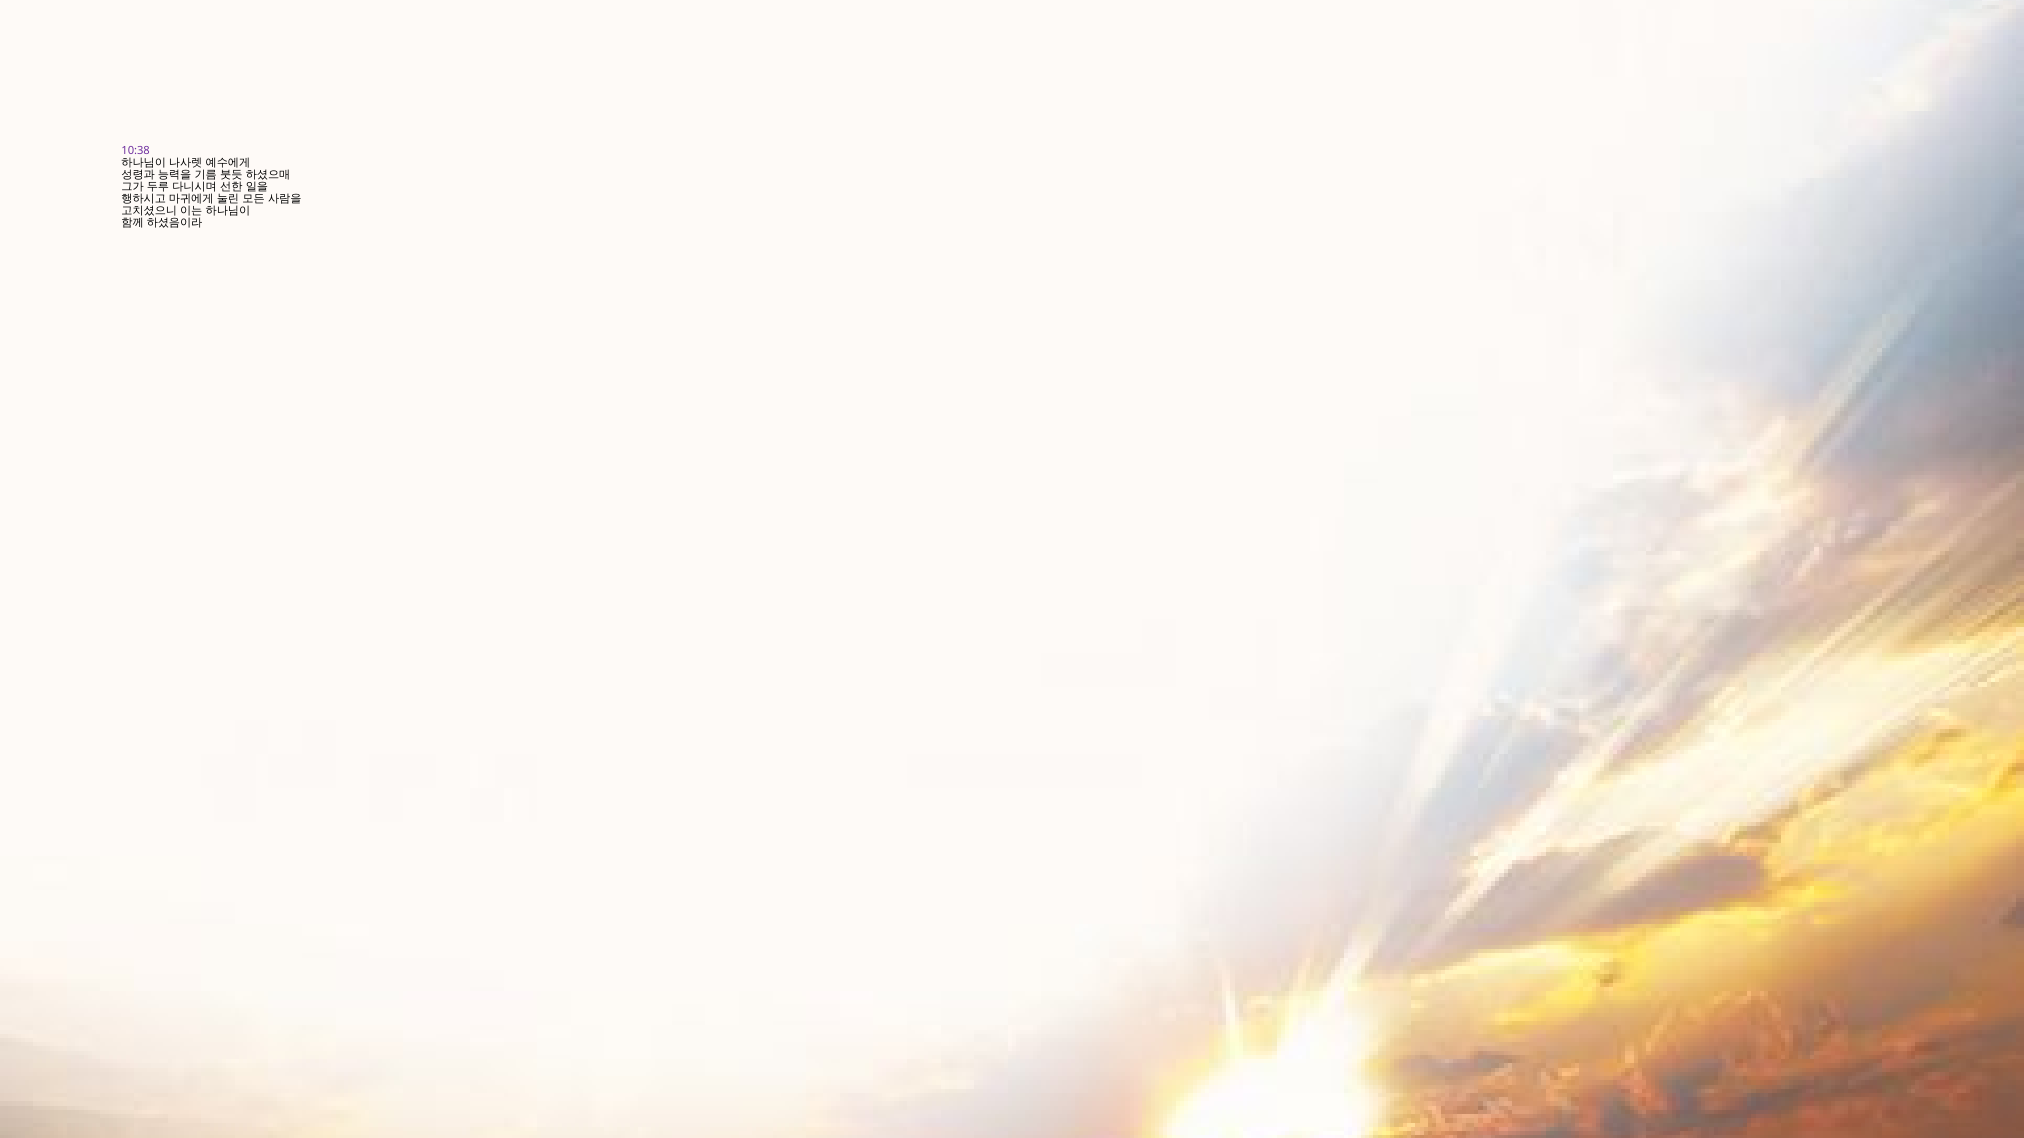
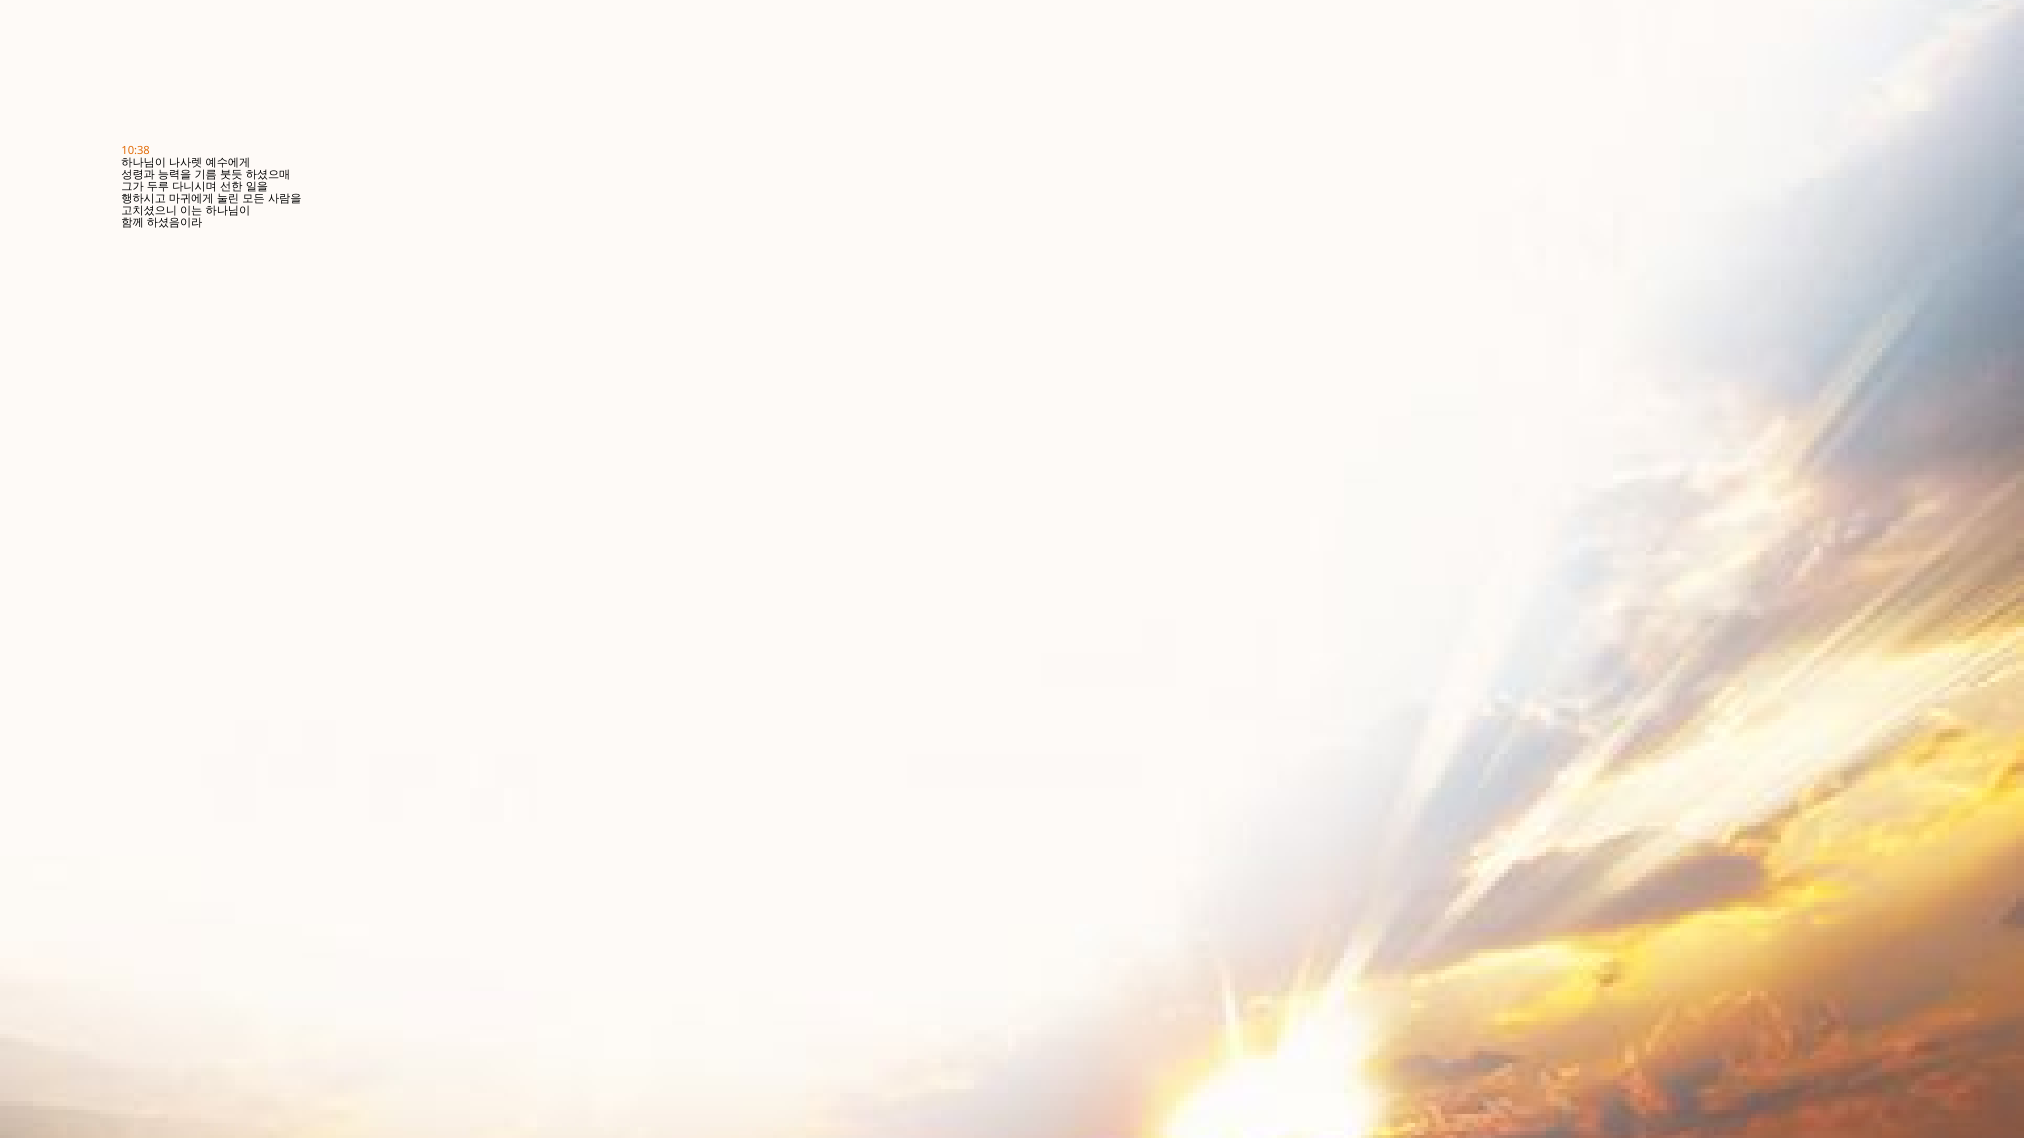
10:38 colour: purple -> orange (136, 151)
